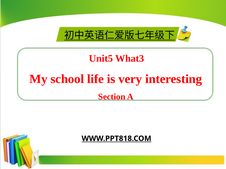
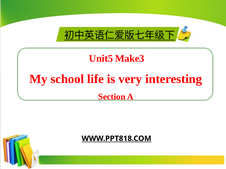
What3: What3 -> Make3 (130, 59)
